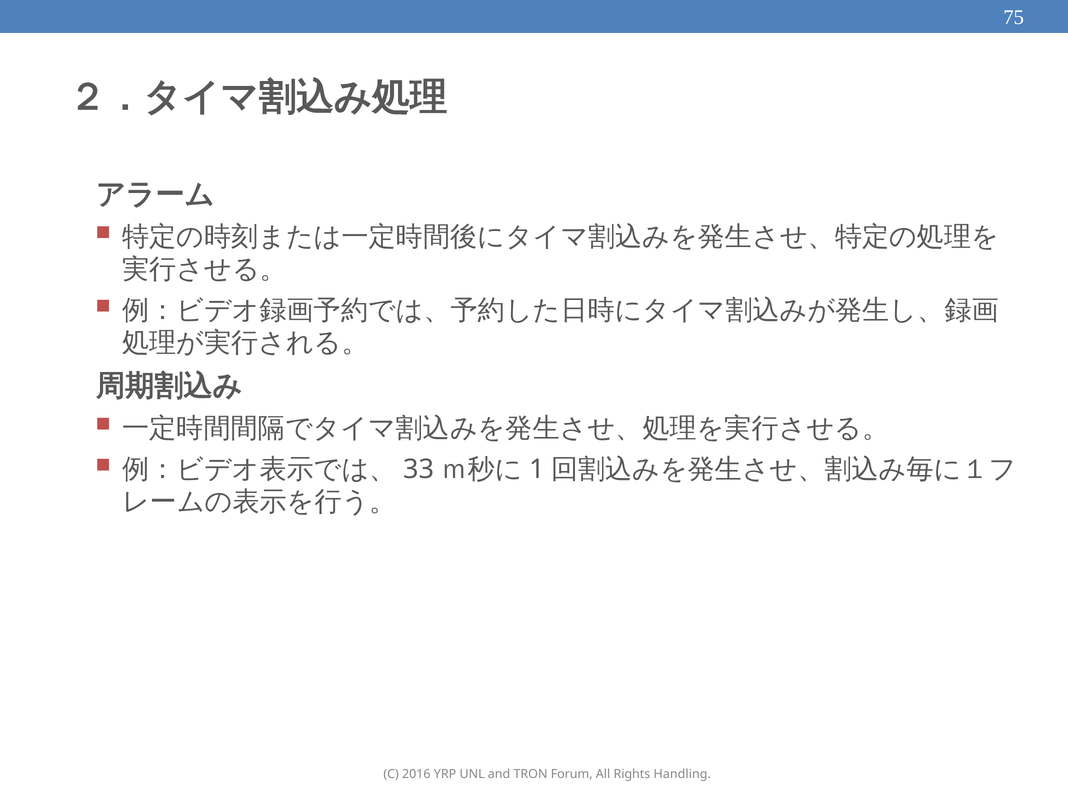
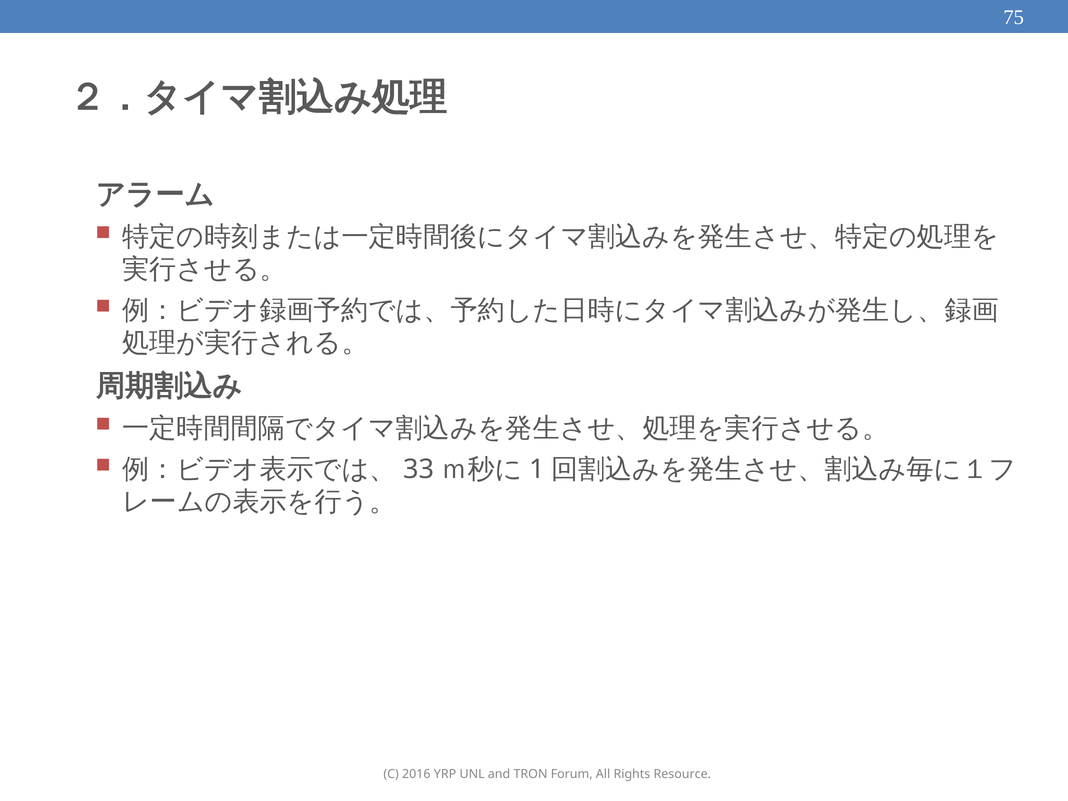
Handling: Handling -> Resource (682, 774)
